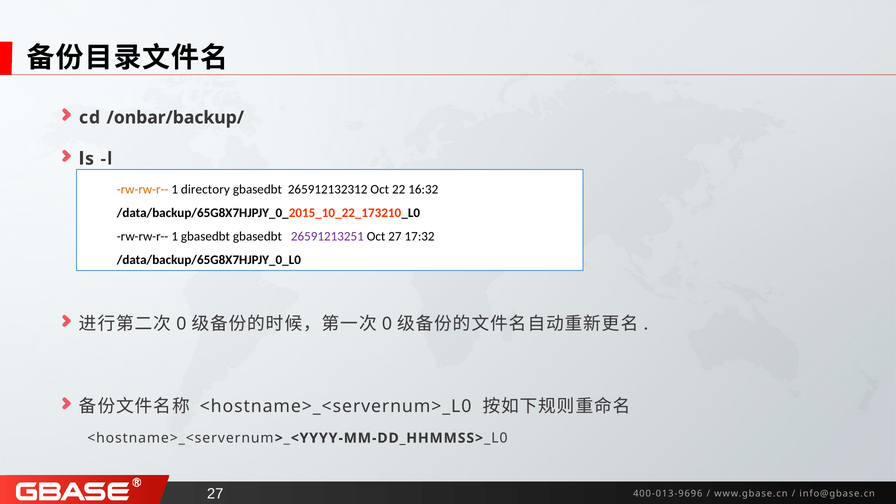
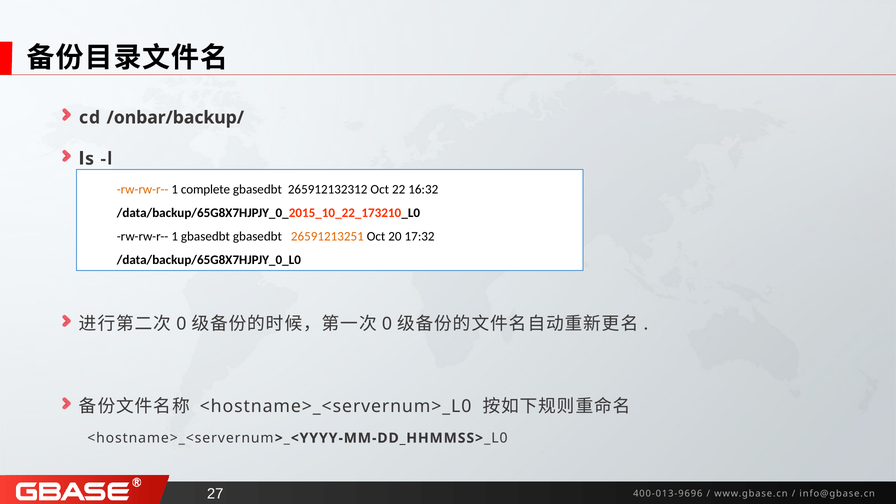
directory: directory -> complete (205, 190)
26591213251 colour: purple -> orange (327, 237)
Oct 27: 27 -> 20 (395, 237)
